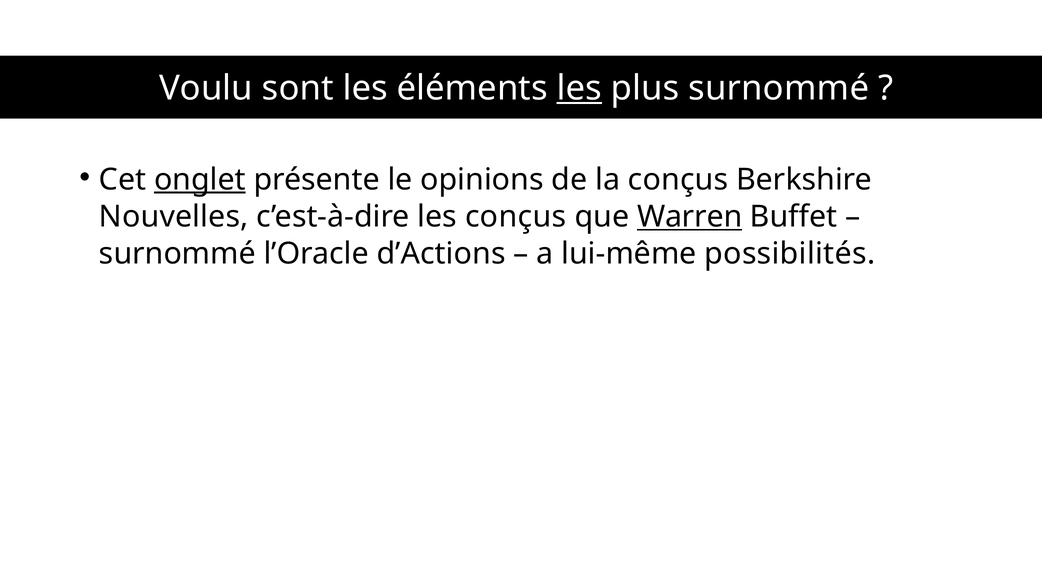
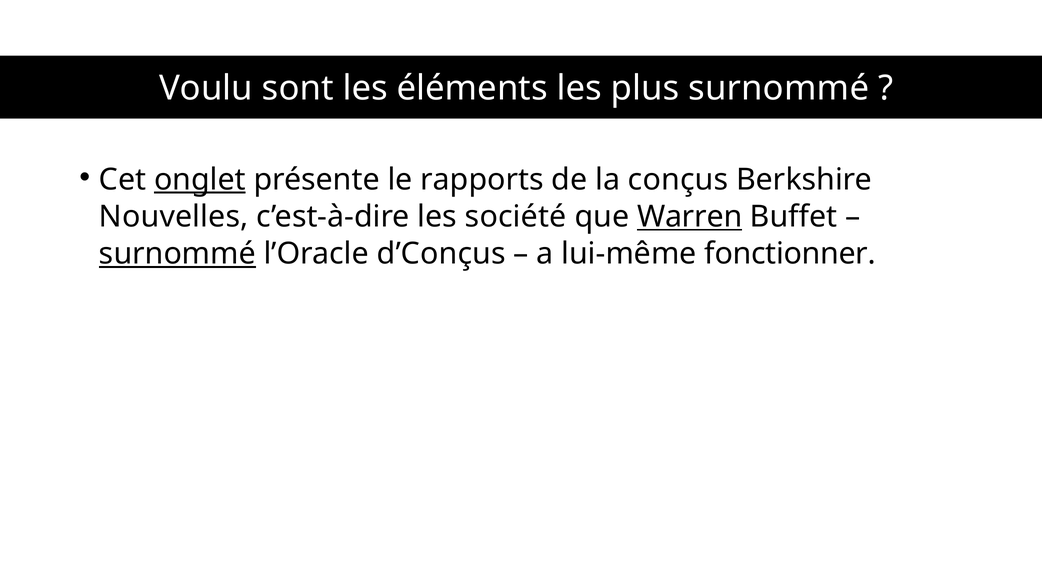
les underline: present -> none (579, 88)
opinions: opinions -> rapports (482, 180)
les conçus: conçus -> société (516, 217)
surnommé underline: none -> present (177, 254)
d’Actions: d’Actions -> d’Conçus (441, 254)
possibilités: possibilités -> fonctionner (790, 254)
